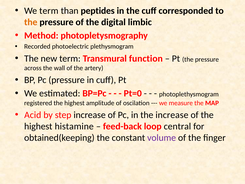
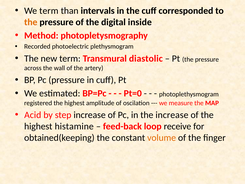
peptides: peptides -> intervals (98, 11)
limbic: limbic -> inside (140, 22)
function: function -> diastolic (146, 58)
central: central -> receive (177, 126)
volume colour: purple -> orange (162, 138)
